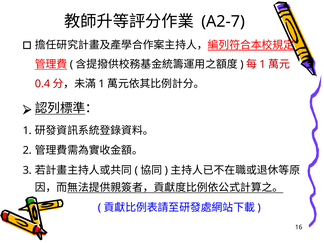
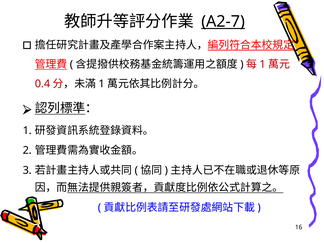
A2-7 underline: none -> present (223, 21)
